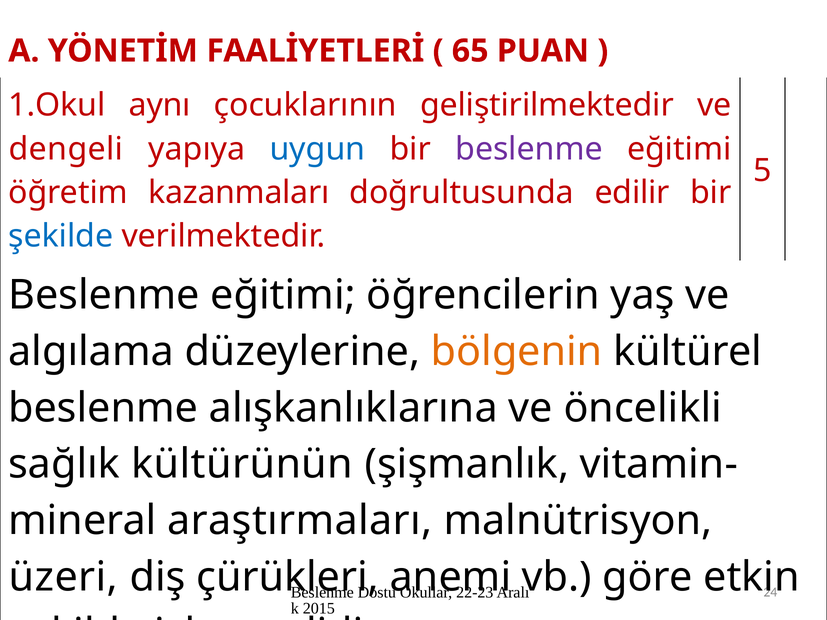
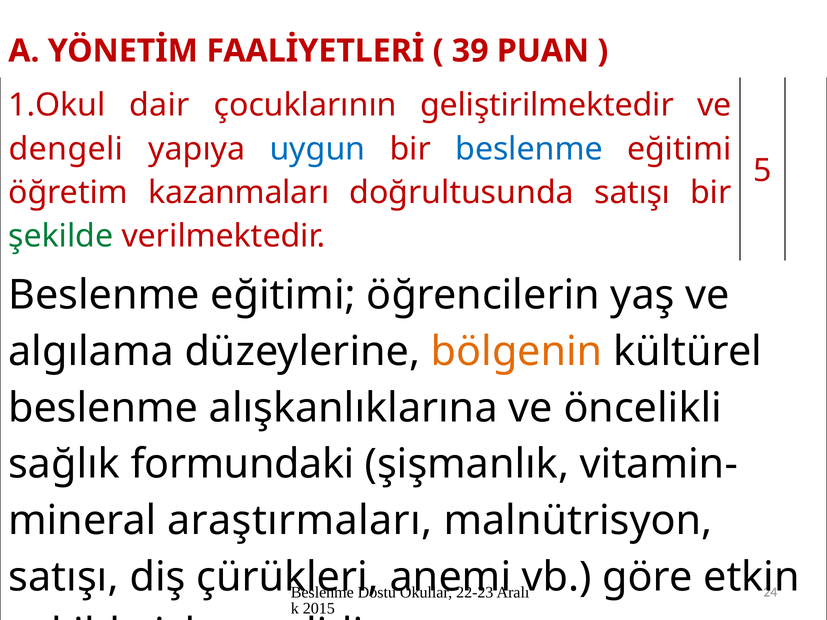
65: 65 -> 39 (470, 51)
aynı: aynı -> dair (159, 105)
beslenme colour: purple -> blue (529, 149)
doğrultusunda edilir: edilir -> satışı (632, 193)
şekilde colour: blue -> green (61, 236)
kültürünün: kültürünün -> formundaki (243, 465)
üzeri: üzeri -> satışı (64, 577)
